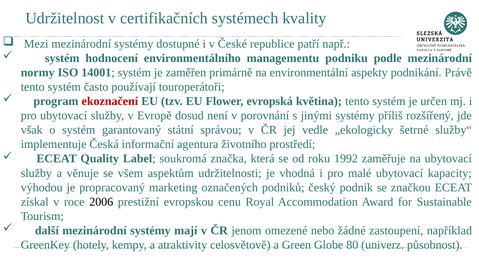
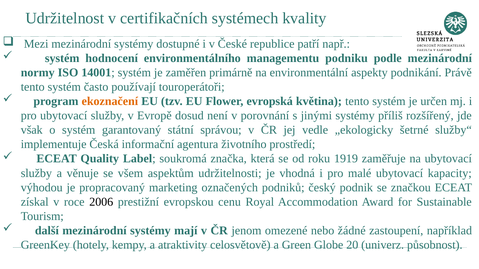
ekoznačení colour: red -> orange (110, 102)
1992: 1992 -> 1919 (346, 159)
80: 80 -> 20 (352, 245)
